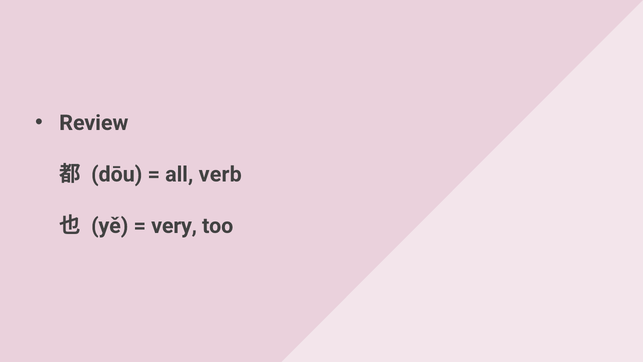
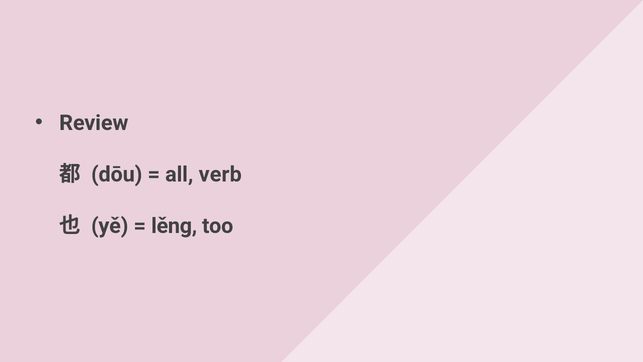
very: very -> lěng (174, 226)
